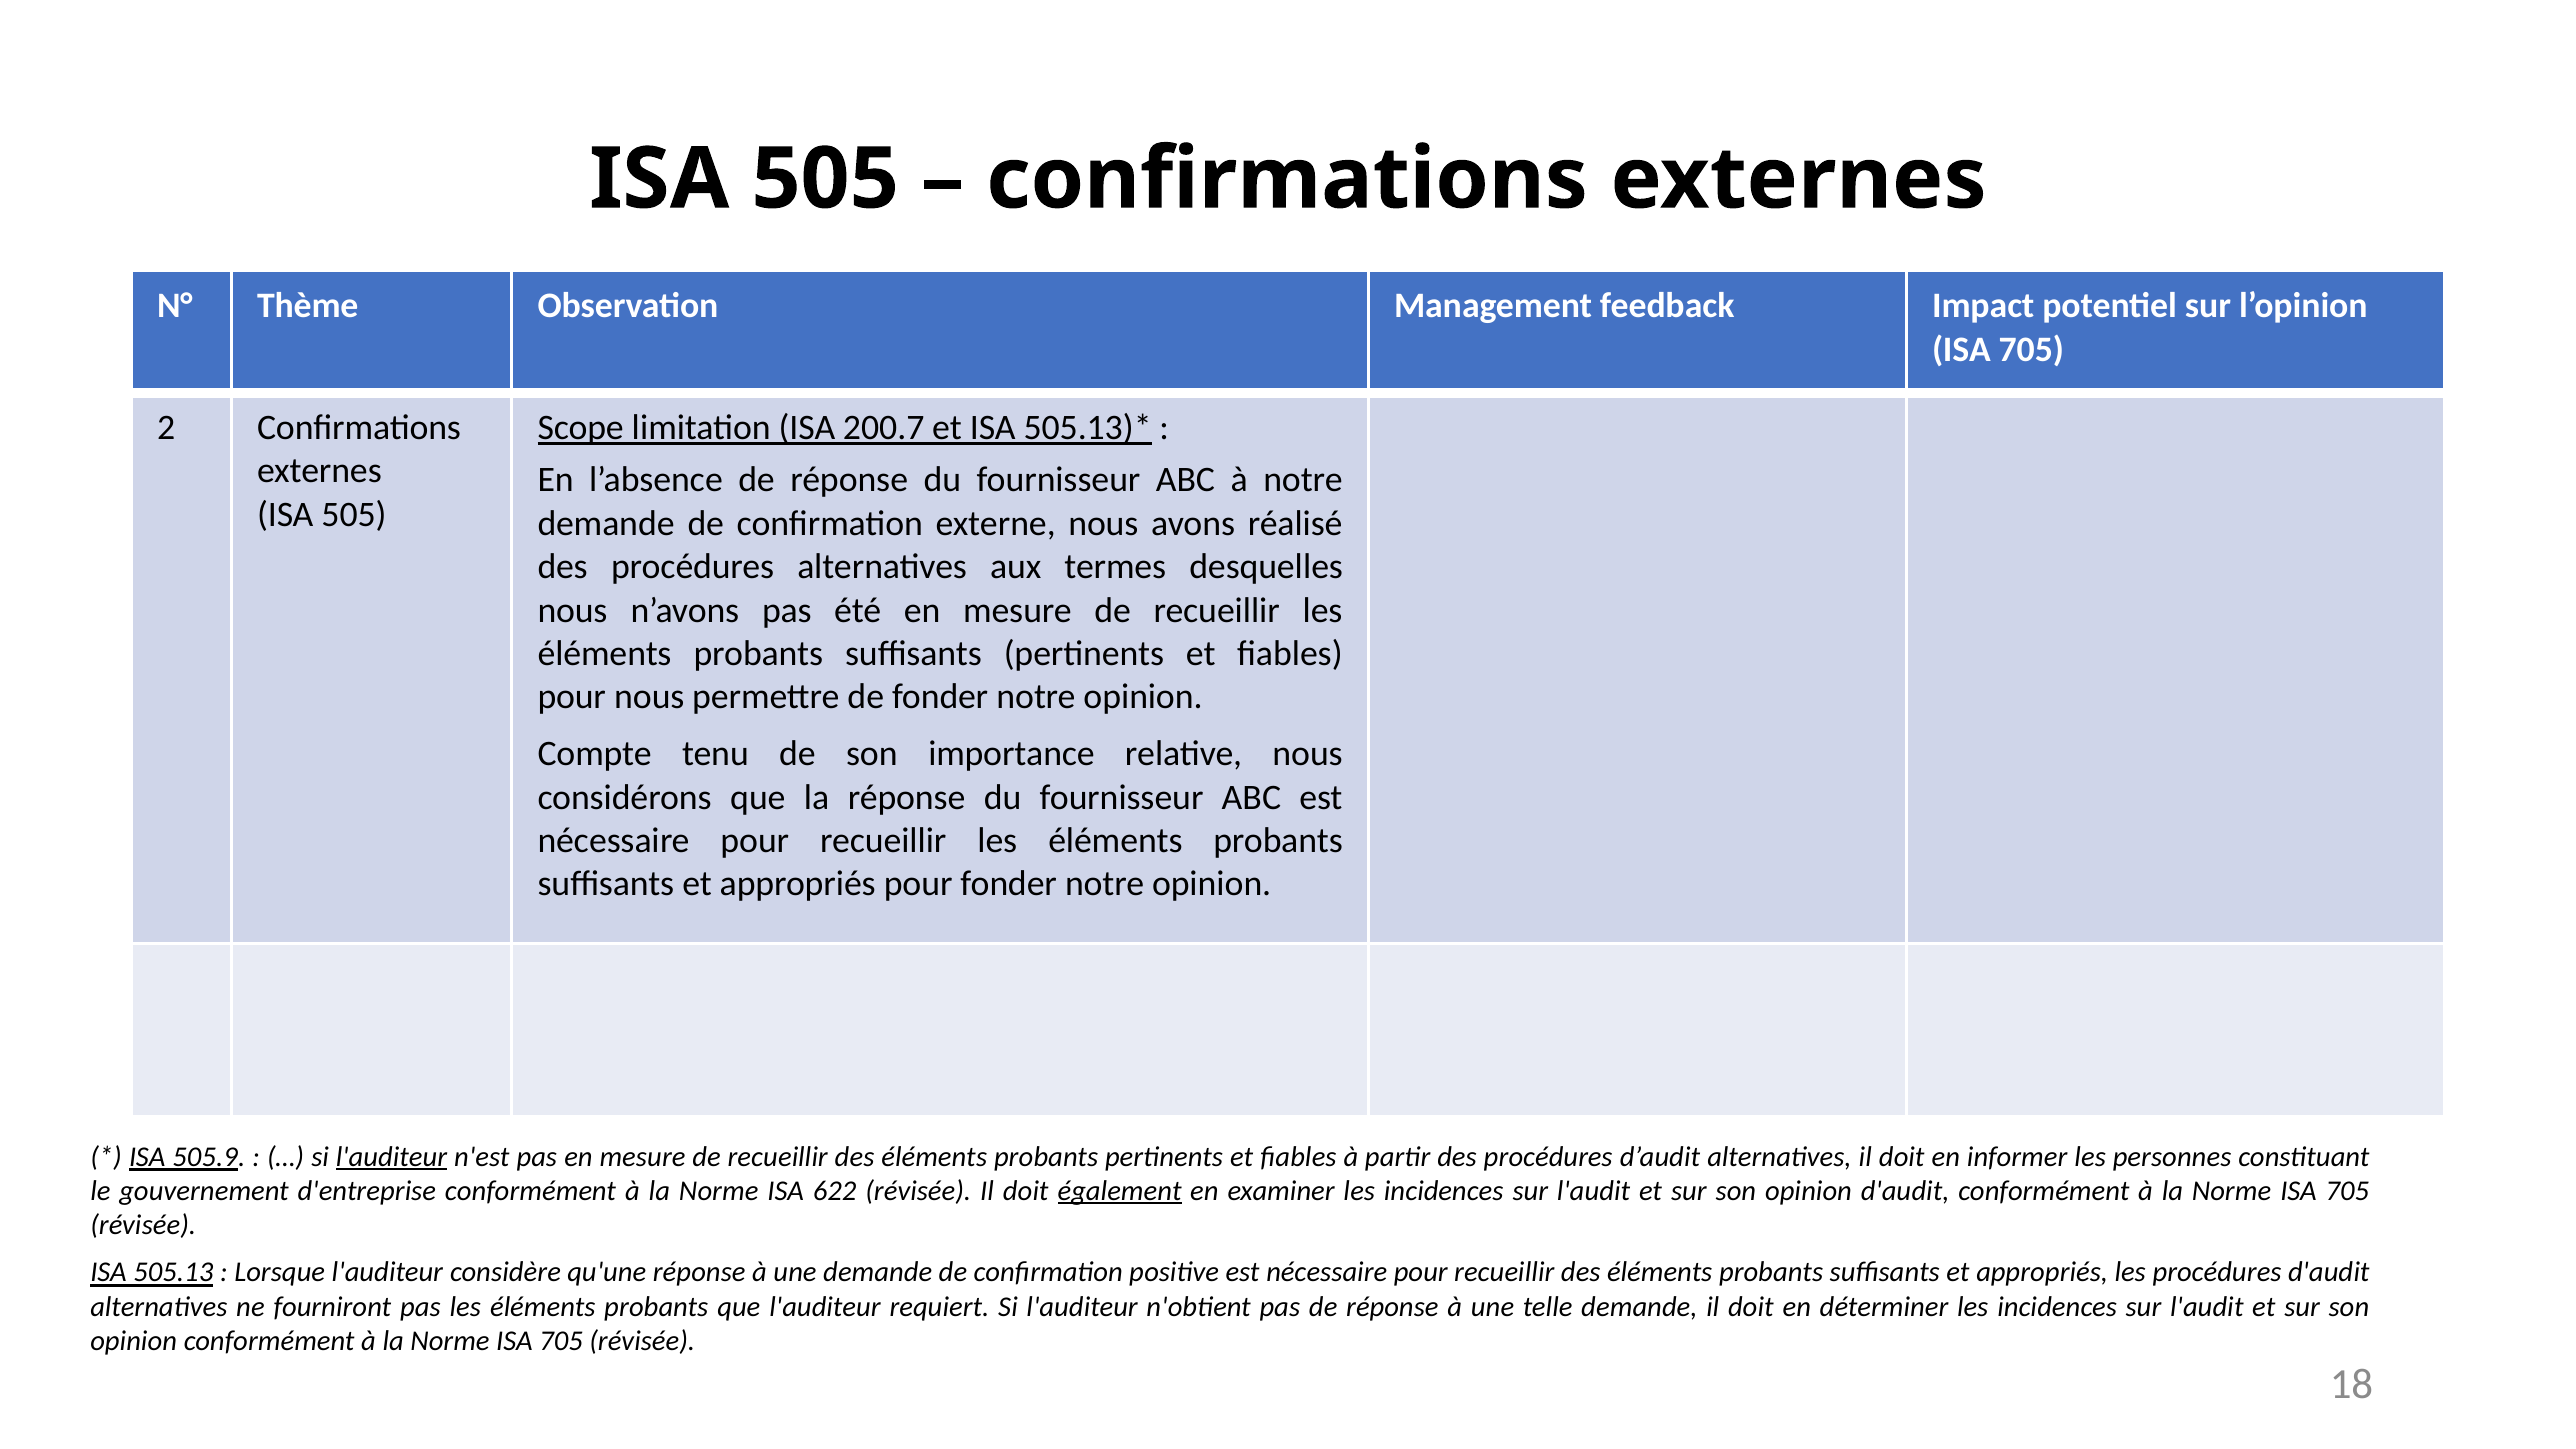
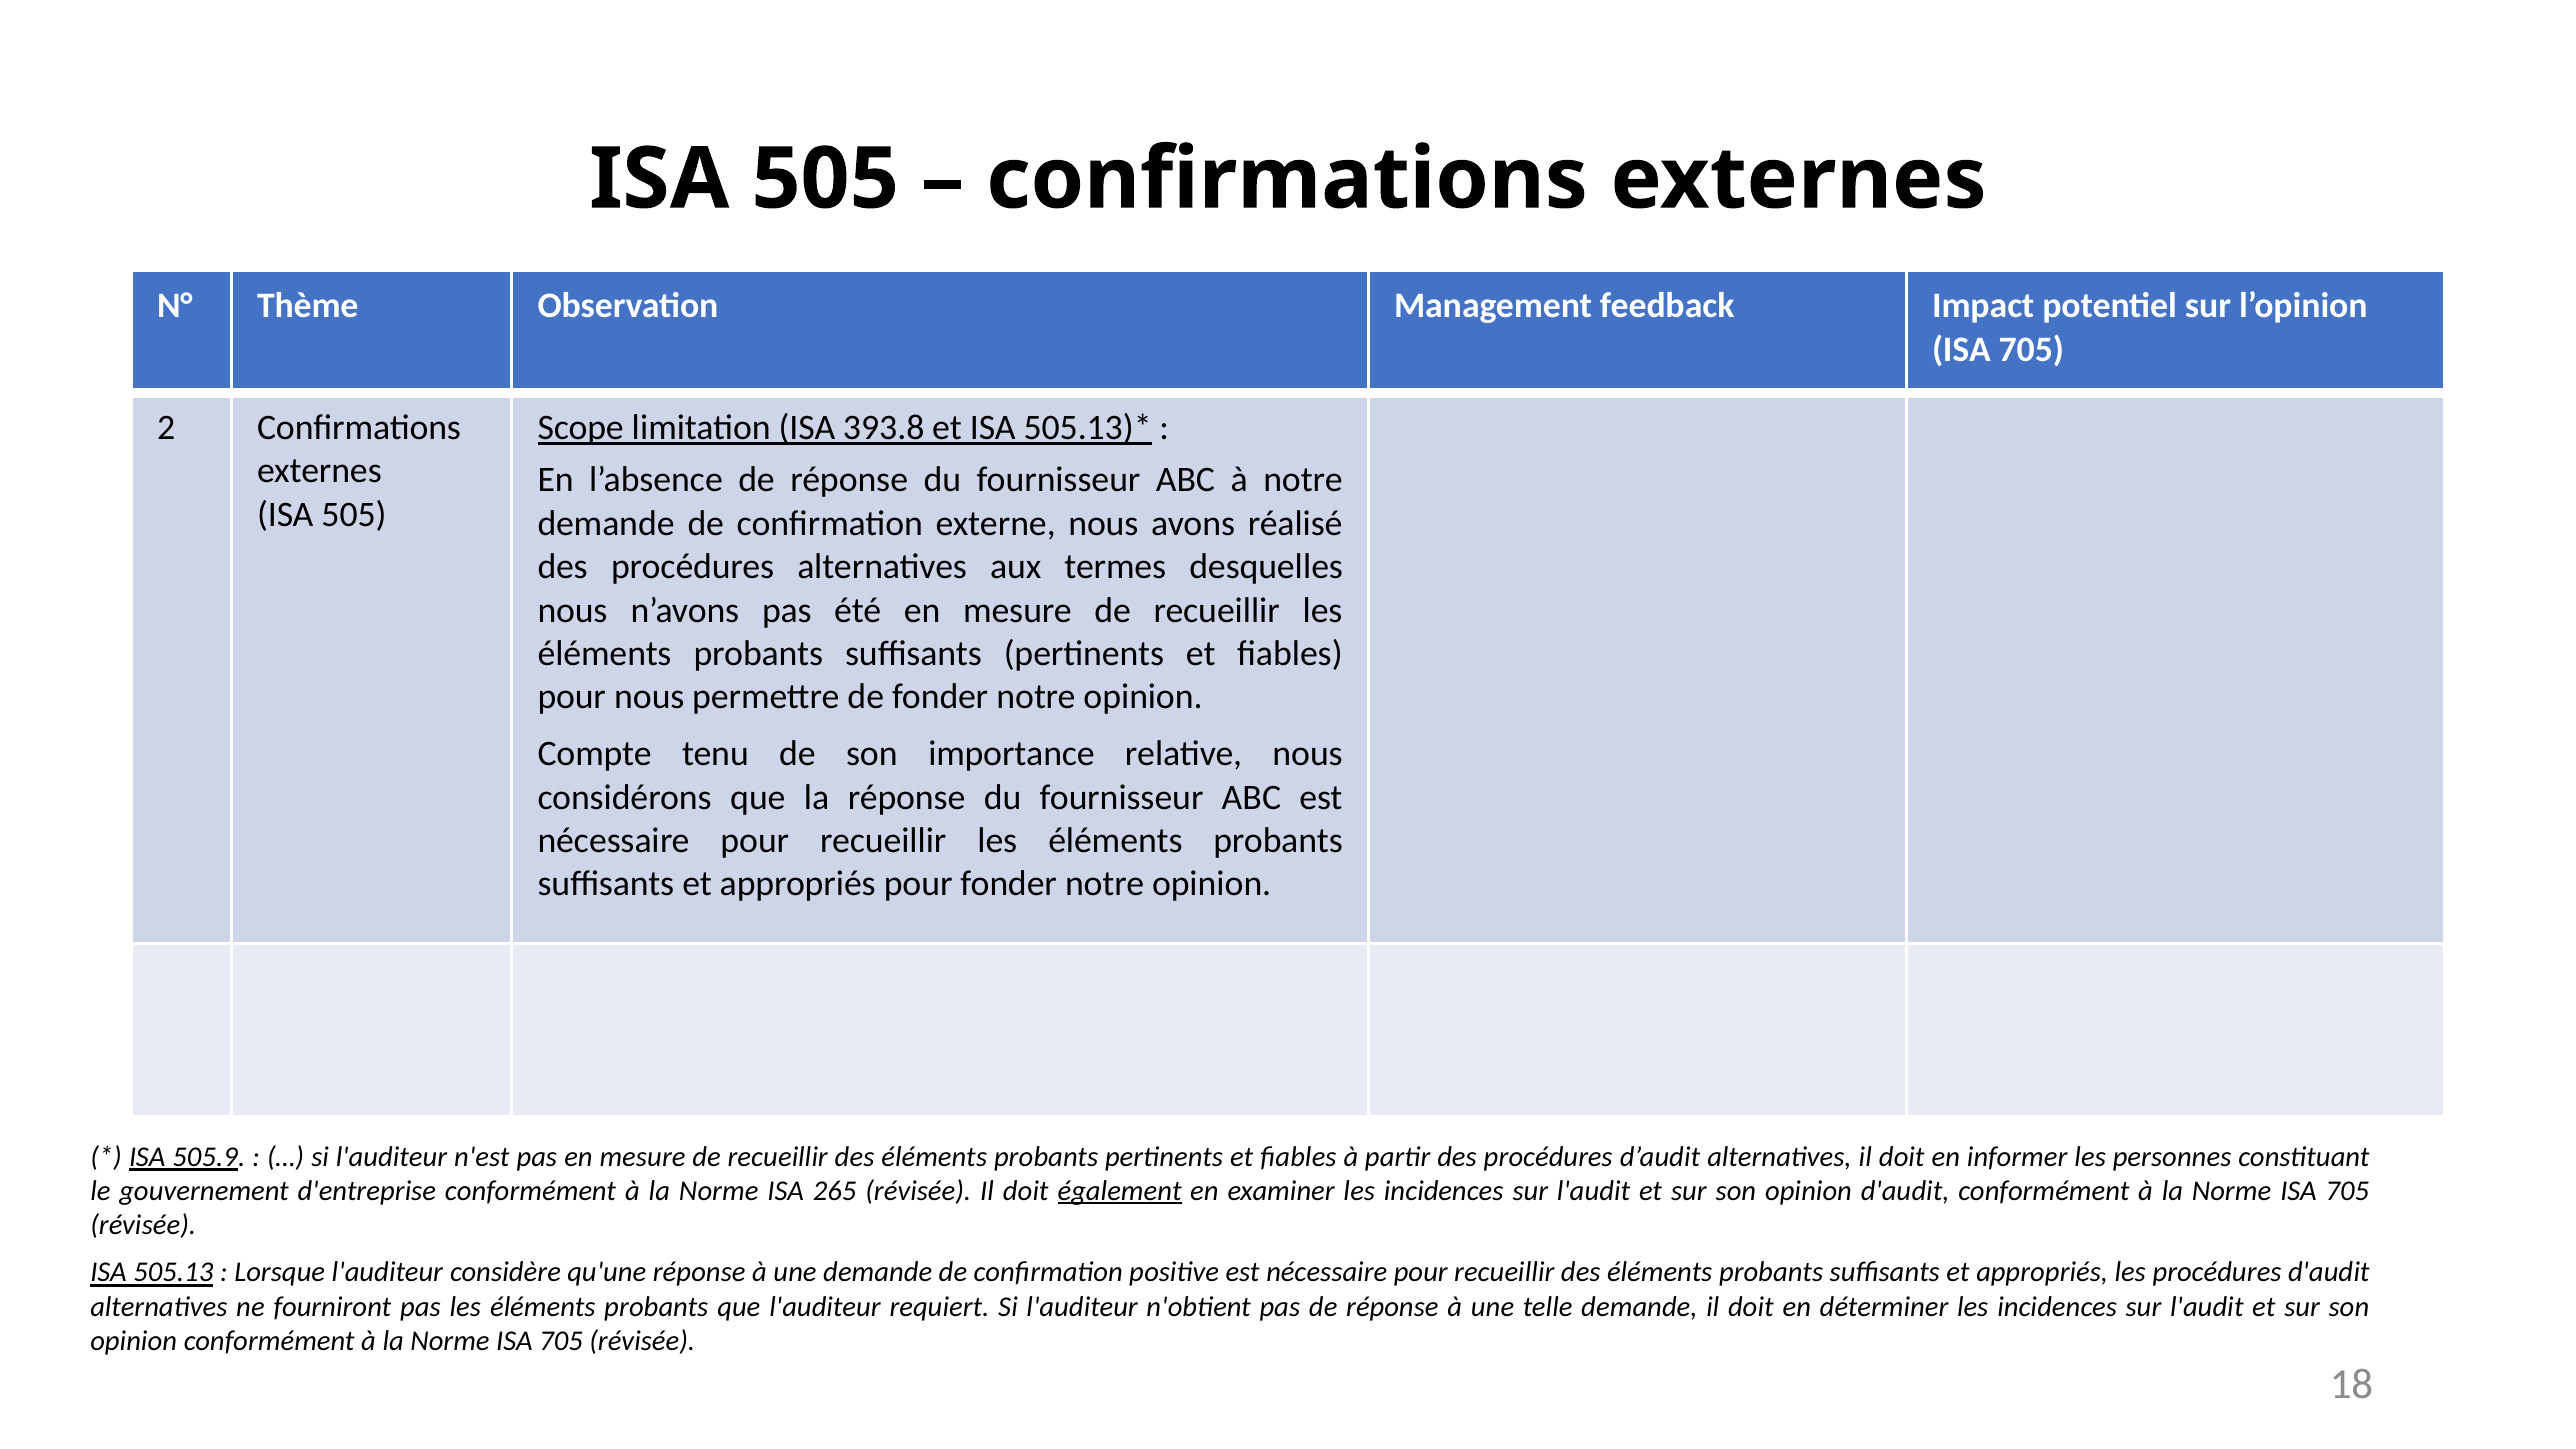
200.7: 200.7 -> 393.8 (884, 428)
l'auditeur underline: present -> none (391, 1157)
622: 622 -> 265 (835, 1191)
